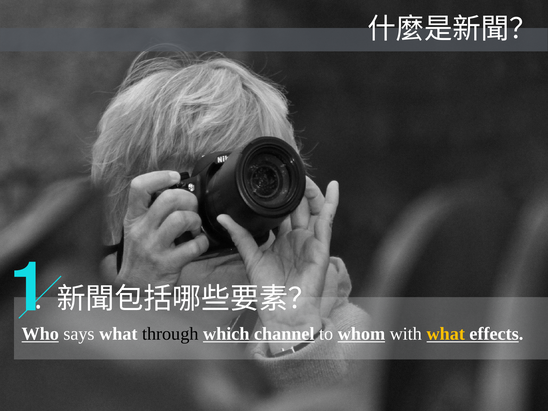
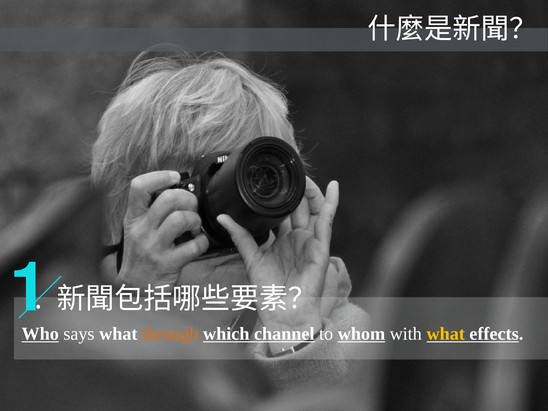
through colour: black -> orange (170, 334)
